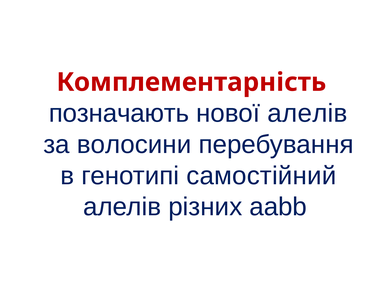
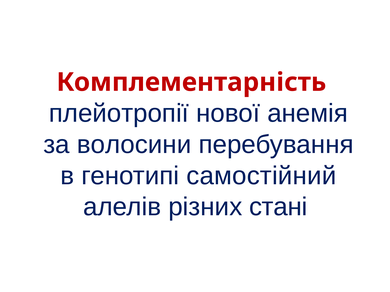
позначають: позначають -> плейотропії (119, 114)
нової алелів: алелів -> анемія (308, 114)
ааbb: ааbb -> стані (278, 207)
